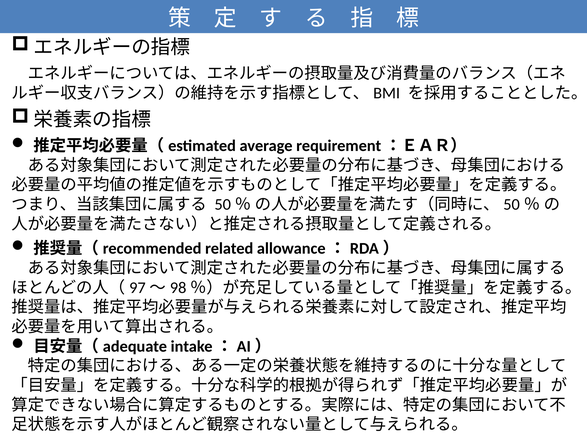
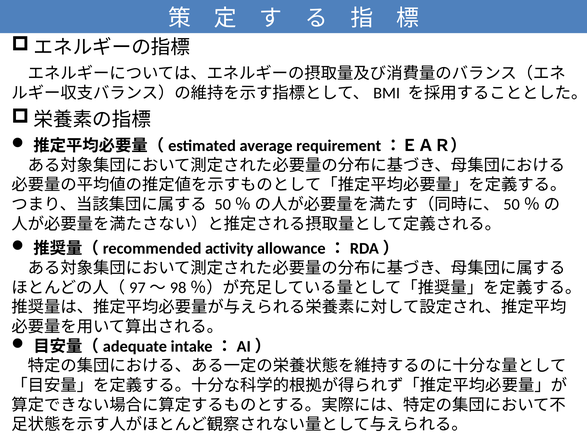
related: related -> activity (229, 249)
